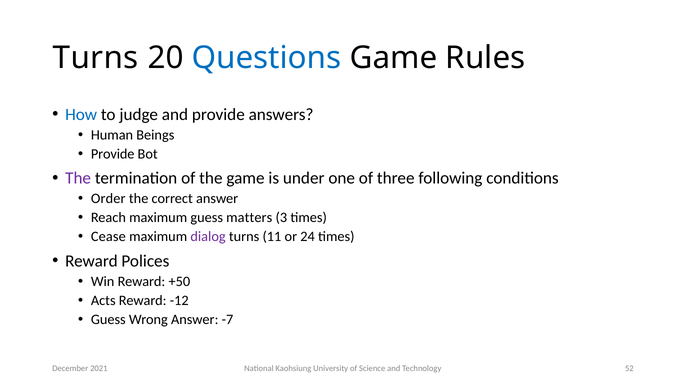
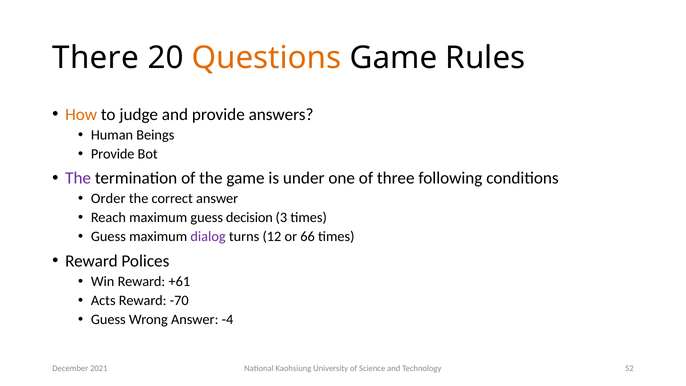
Turns: Turns -> There (96, 58)
Questions colour: blue -> orange (267, 58)
How colour: blue -> orange (81, 114)
matters: matters -> decision (249, 218)
Cease: Cease -> Guess (108, 237)
11: 11 -> 12 (272, 237)
24: 24 -> 66 (308, 237)
+50: +50 -> +61 (179, 281)
-12: -12 -> -70 (179, 300)
-7: -7 -> -4 (227, 319)
